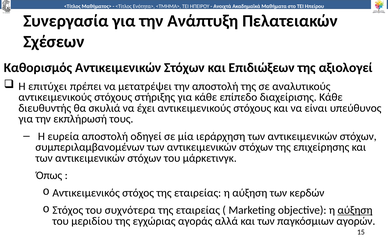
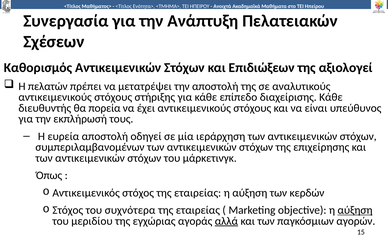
επιτύχει: επιτύχει -> πελατών (48, 86)
σκυλιά: σκυλιά -> πορεία (105, 108)
αλλά underline: none -> present (226, 221)
